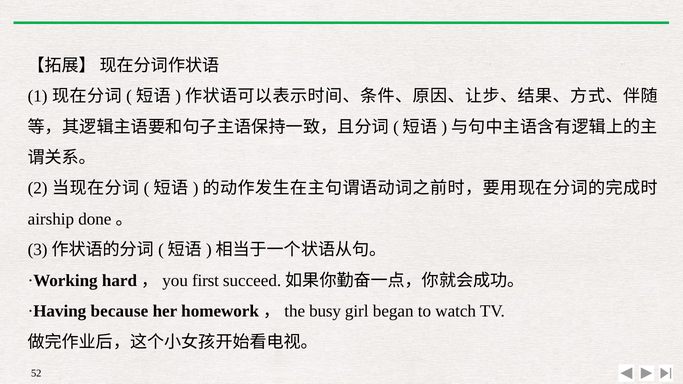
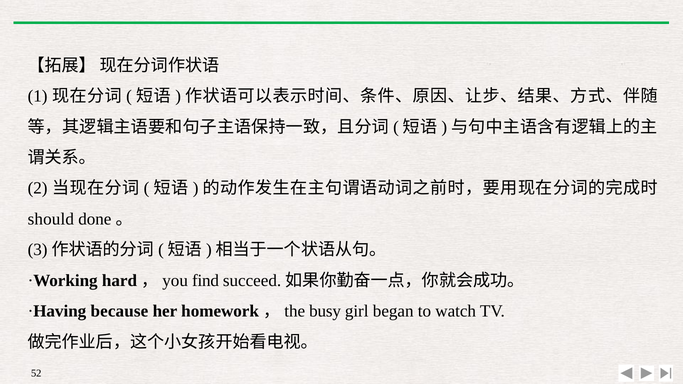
airship: airship -> should (51, 219)
first: first -> find (205, 281)
